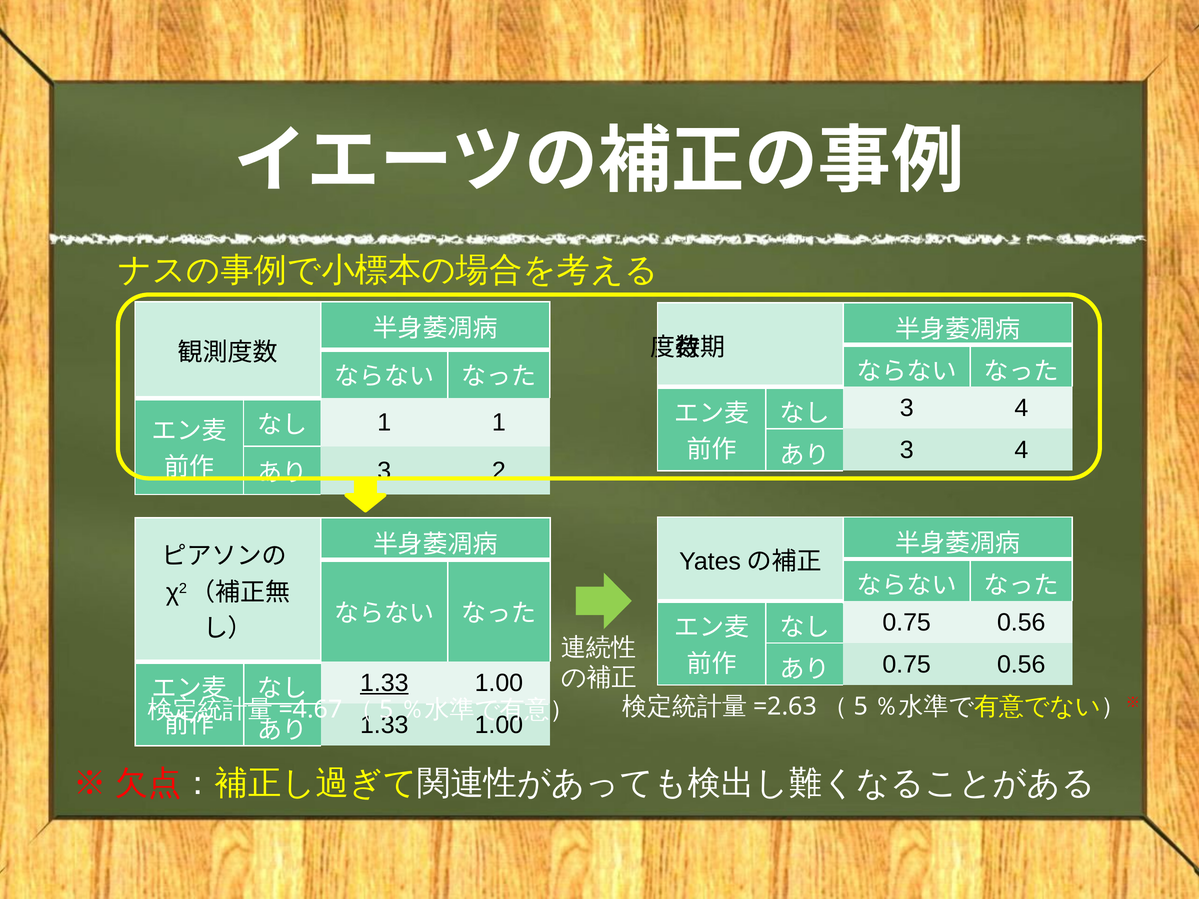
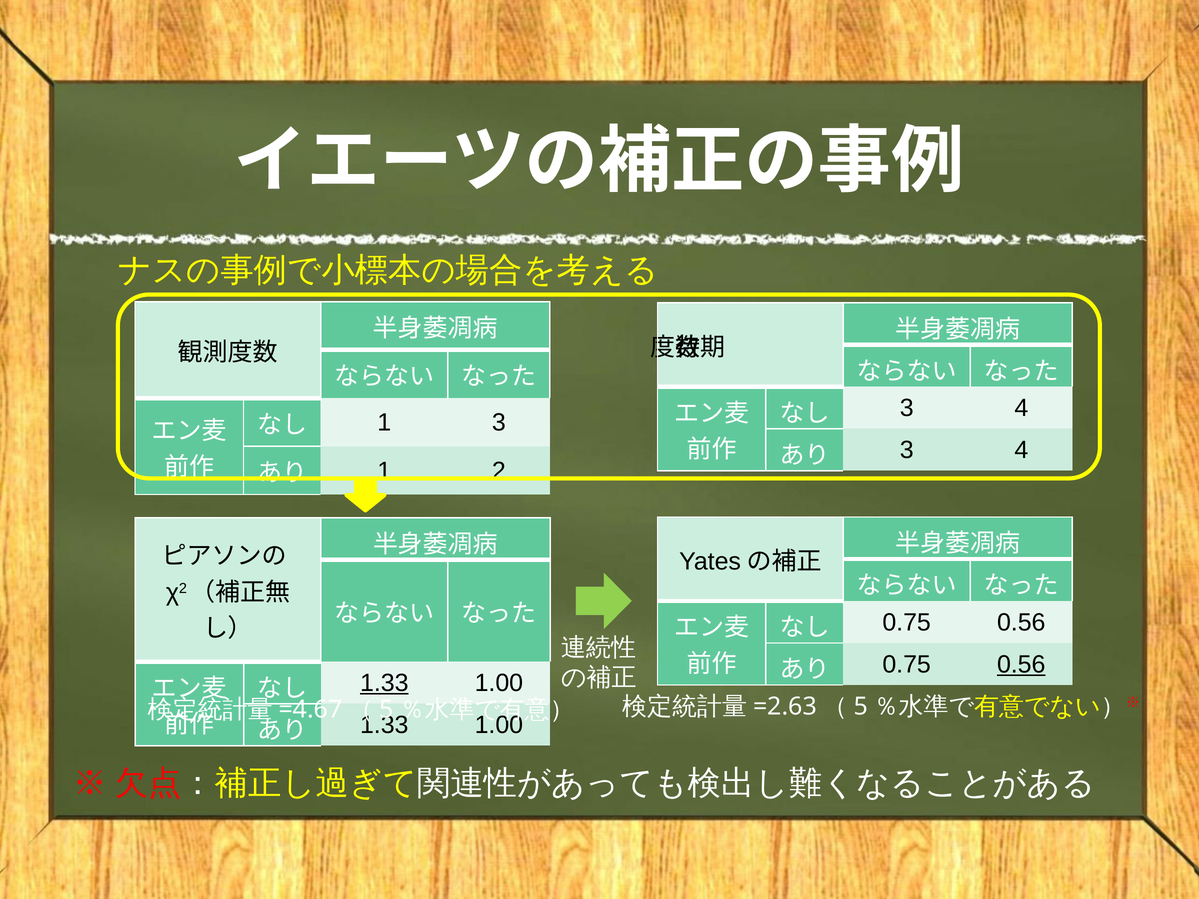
1 1: 1 -> 3 (499, 423)
3: 3 -> 1 (384, 471)
0.56 underline: none -> present (1021, 665)
